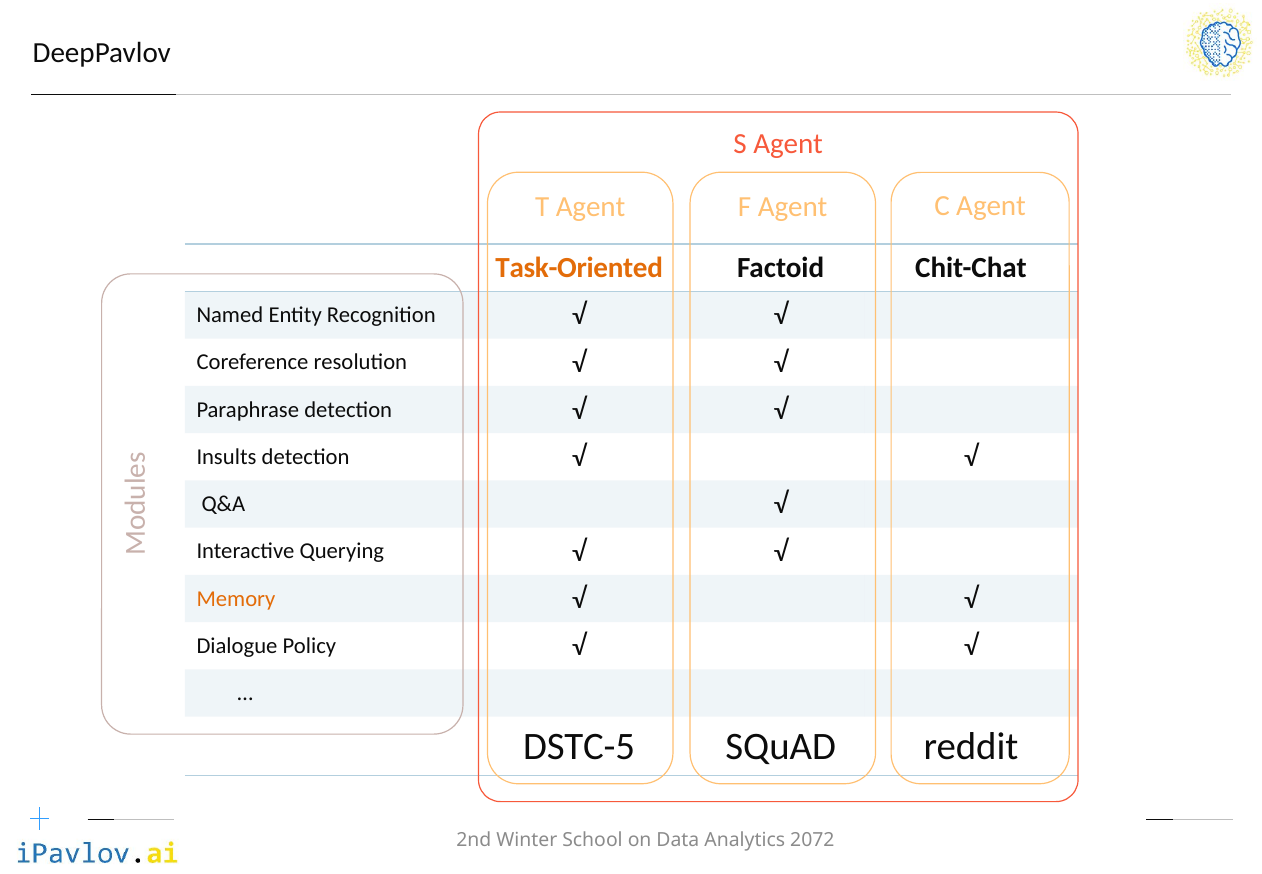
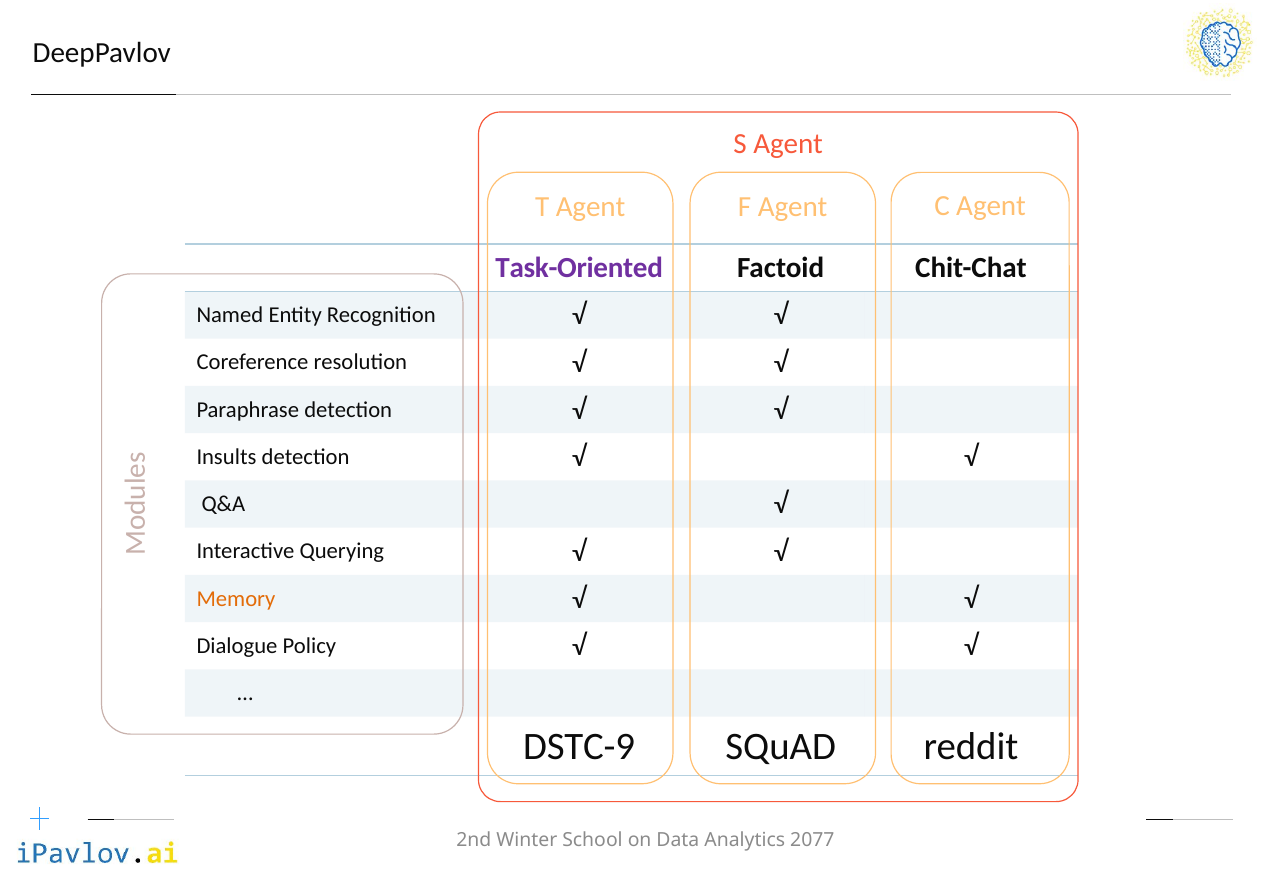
Task-Oriented colour: orange -> purple (579, 268)
DSTC-5: DSTC-5 -> DSTC-9 (579, 746)
2072: 2072 -> 2077 (812, 840)
